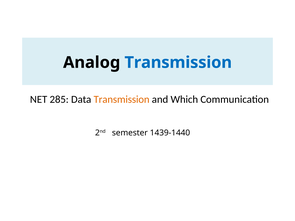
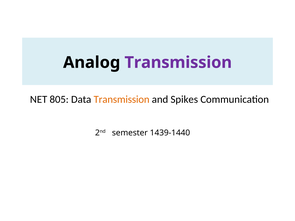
Transmission colour: blue -> purple (178, 63)
285: 285 -> 805 (59, 100)
Which: Which -> Spikes (184, 100)
